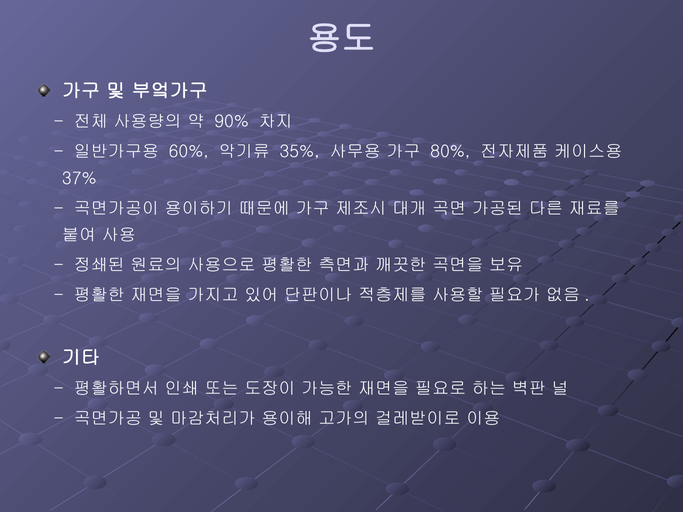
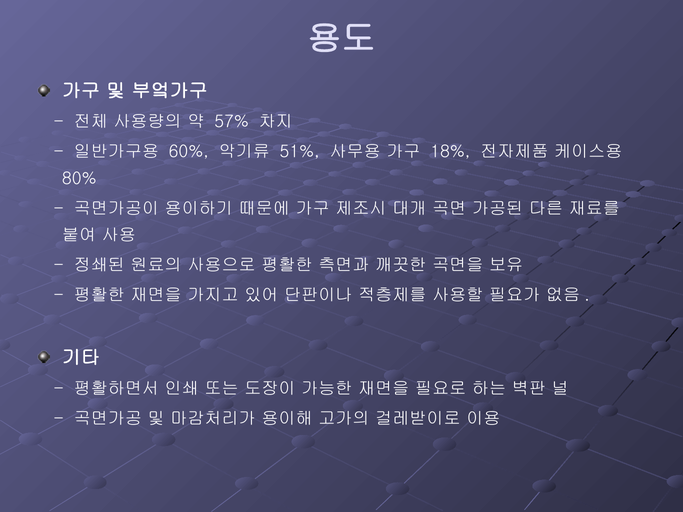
90%: 90% -> 57% (232, 122)
35%: 35% -> 51% (300, 152)
80%: 80% -> 18% (450, 152)
37%: 37% -> 80% (79, 178)
